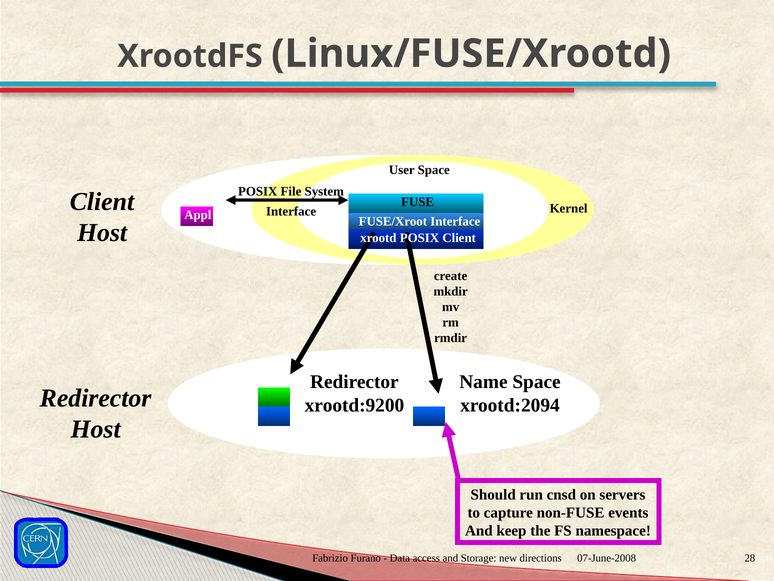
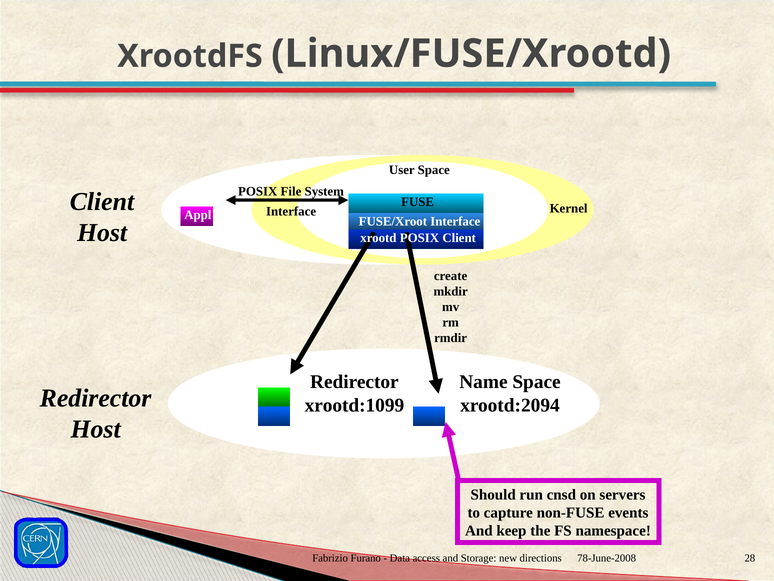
xrootd:9200: xrootd:9200 -> xrootd:1099 (354, 405)
07-June-2008: 07-June-2008 -> 78-June-2008 (607, 558)
